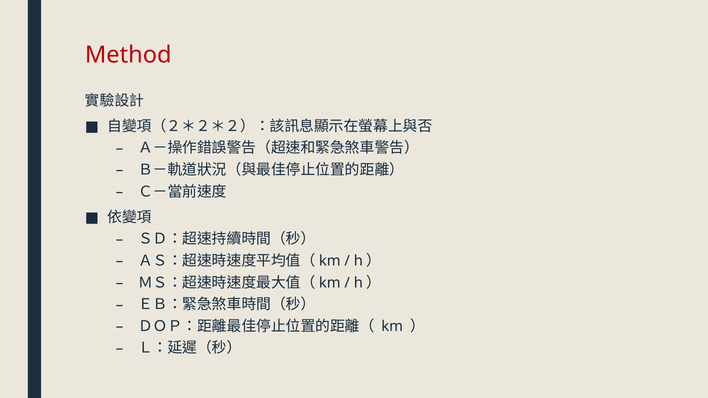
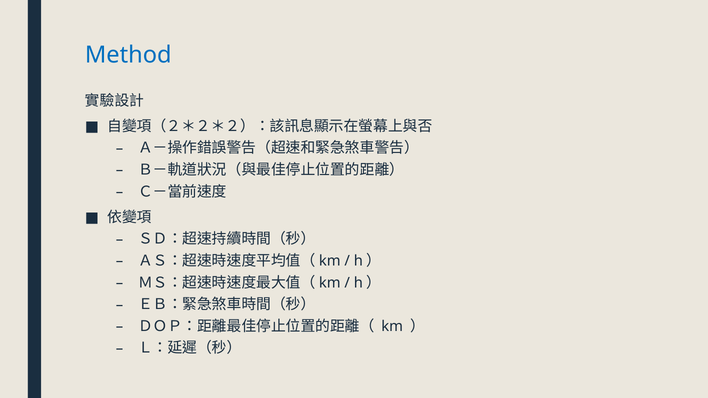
Method colour: red -> blue (128, 55)
